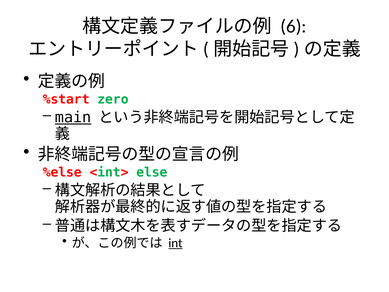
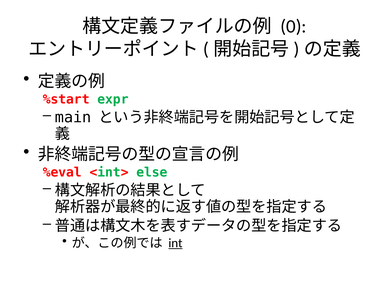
6: 6 -> 0 (294, 26)
zero: zero -> expr (113, 99)
main underline: present -> none (73, 117)
%else: %else -> %eval (62, 172)
